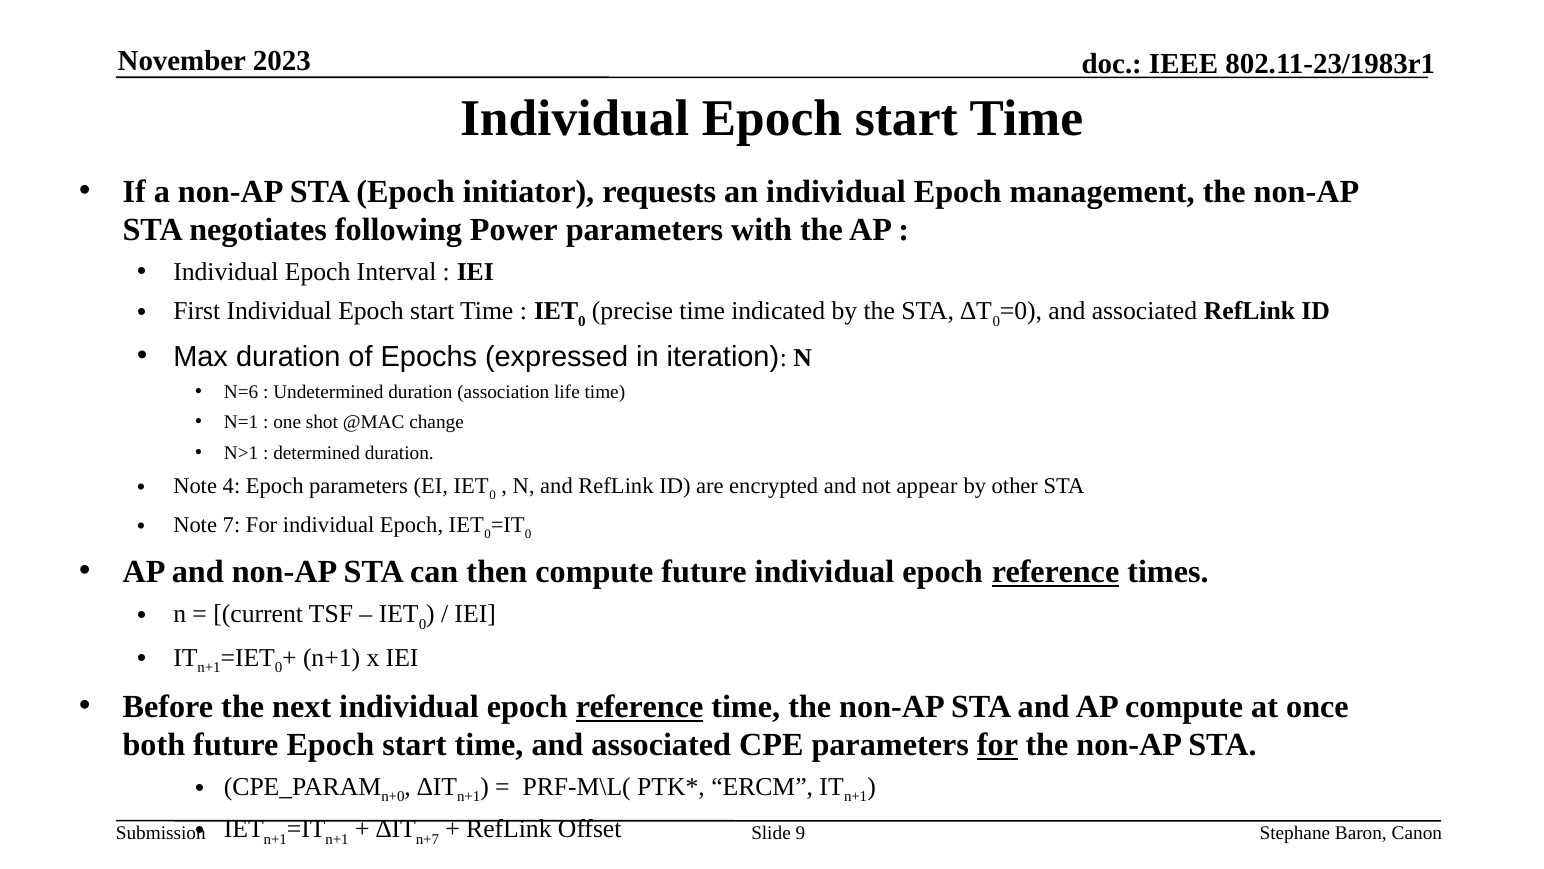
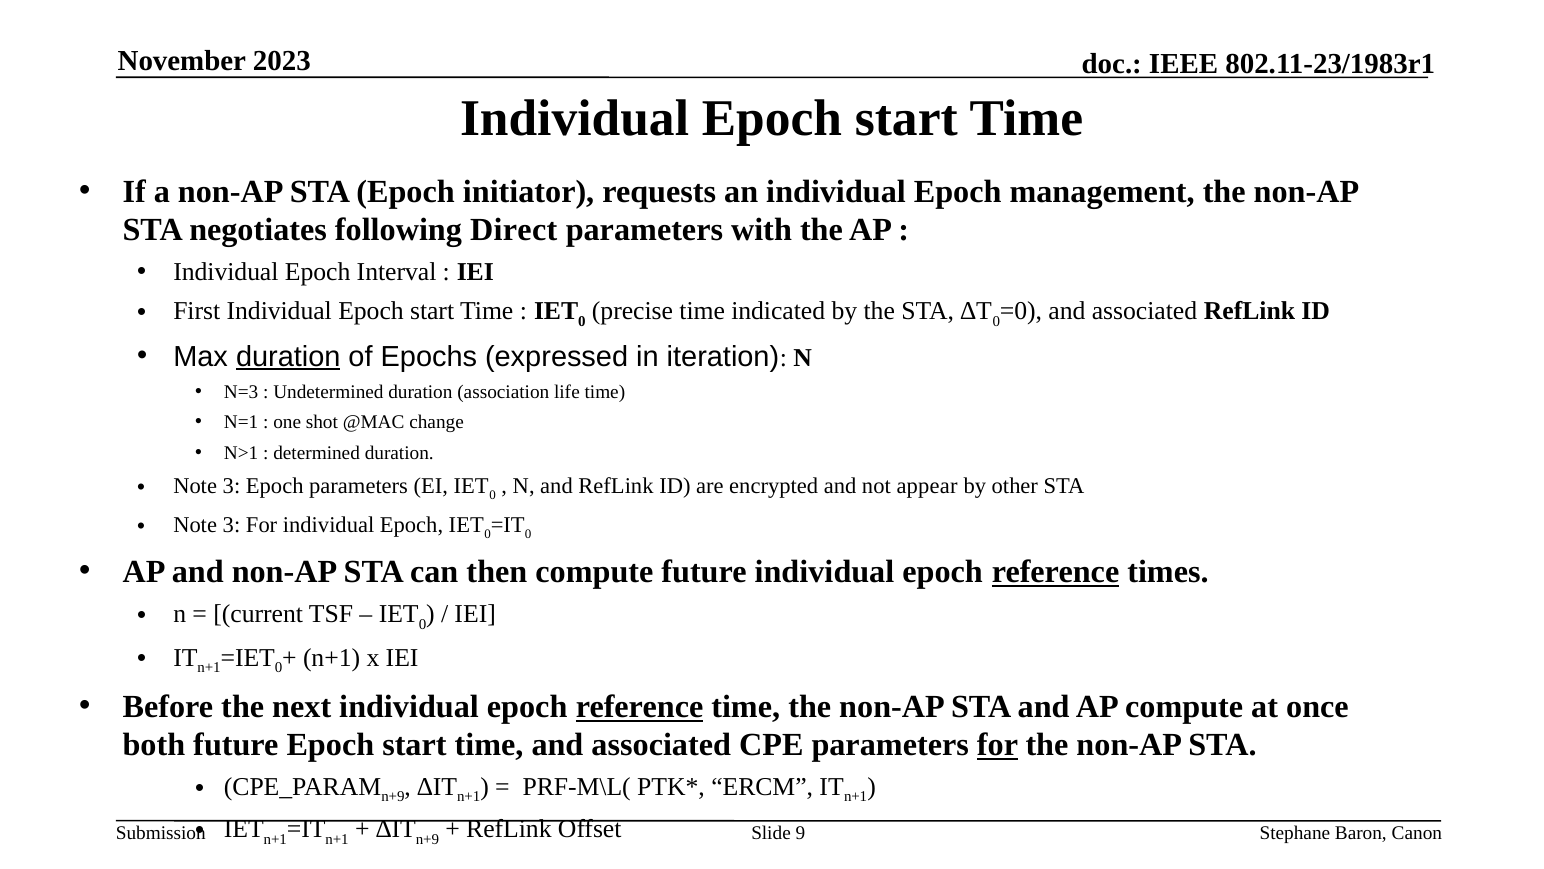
Power: Power -> Direct (514, 230)
duration underline: none -> present (288, 356)
N=6: N=6 -> N=3 (241, 392)
4: 4 -> 3 (231, 486)
7: 7 -> 3 (231, 525)
n+0: n+0 -> n+9 (393, 796)
n+7: n+7 -> n+9 (427, 839)
